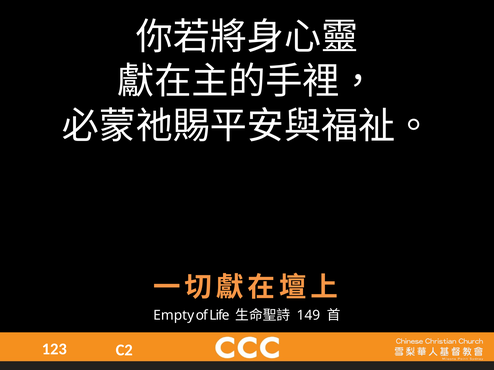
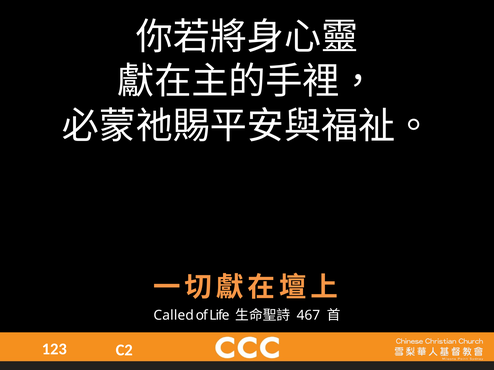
Empty: Empty -> Called (174, 316)
149: 149 -> 467 (308, 316)
